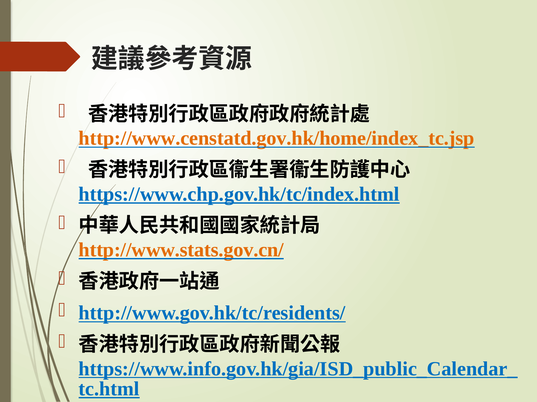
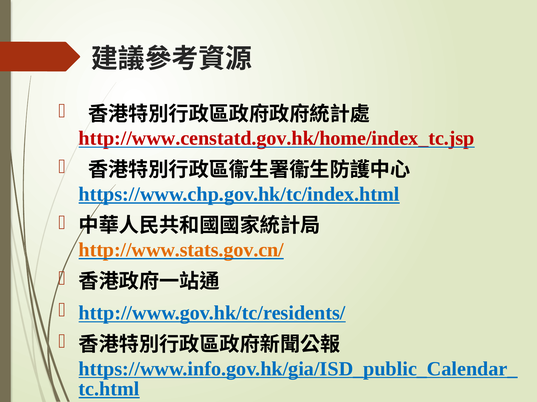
http://www.censtatd.gov.hk/home/index_tc.jsp colour: orange -> red (277, 139)
